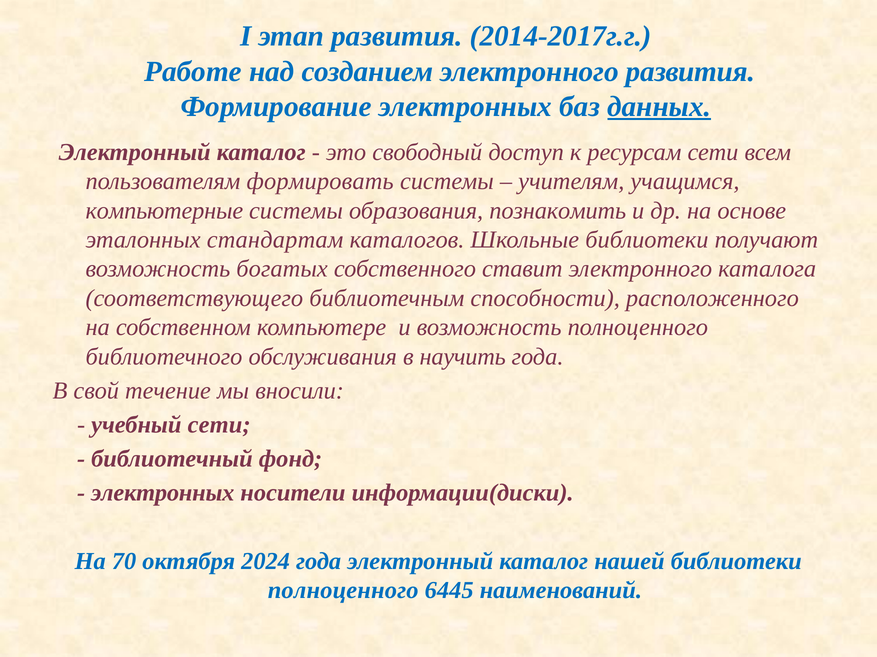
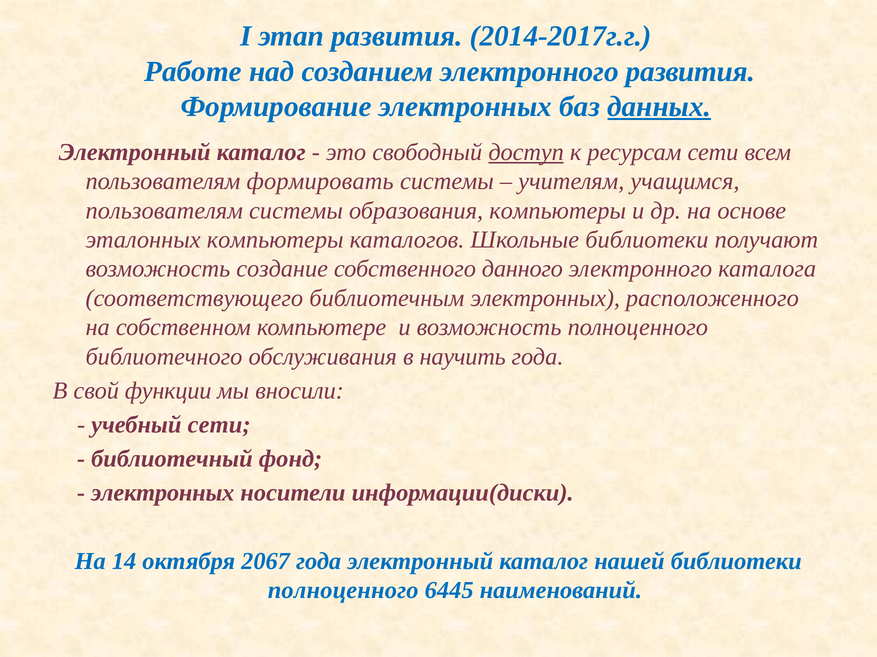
доступ underline: none -> present (526, 152)
компьютерные: компьютерные -> пользователям (164, 211)
образования познакомить: познакомить -> компьютеры (558, 211)
эталонных стандартам: стандартам -> компьютеры (275, 240)
богатых: богатых -> создание (282, 269)
ставит: ставит -> данного (522, 269)
библиотечным способности: способности -> электронных (545, 298)
течение: течение -> функции (168, 391)
70: 70 -> 14 (124, 562)
2024: 2024 -> 2067 (266, 562)
